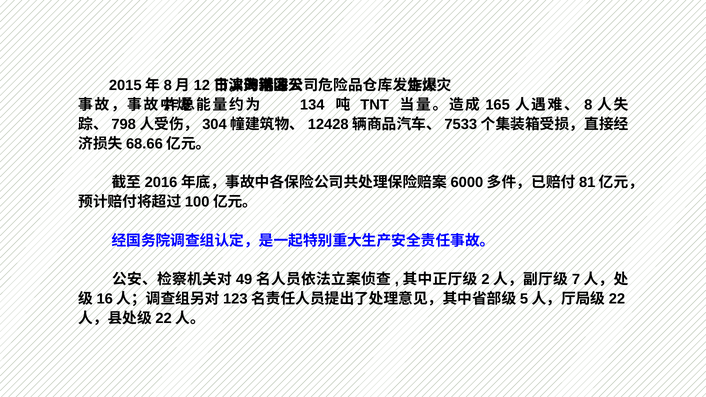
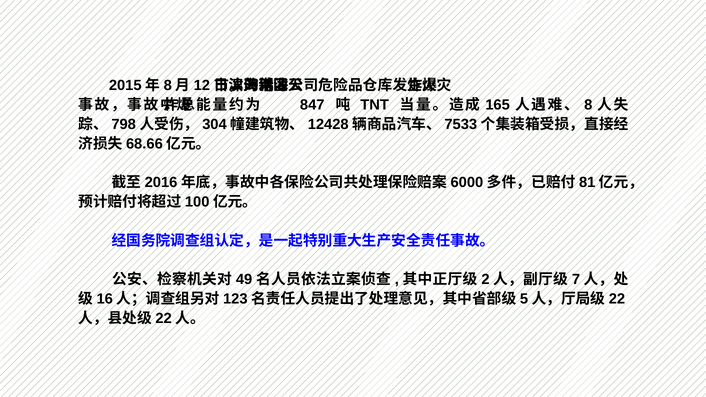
134: 134 -> 847 (312, 105)
